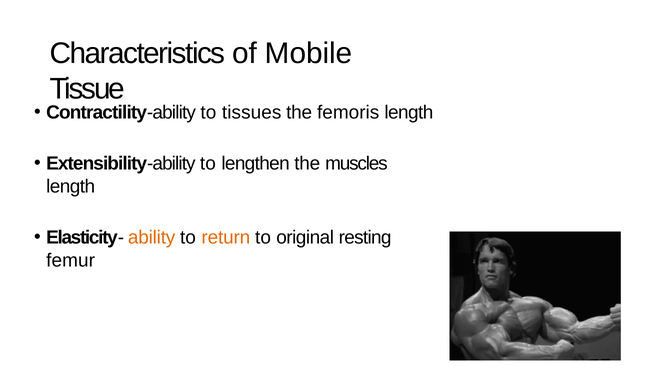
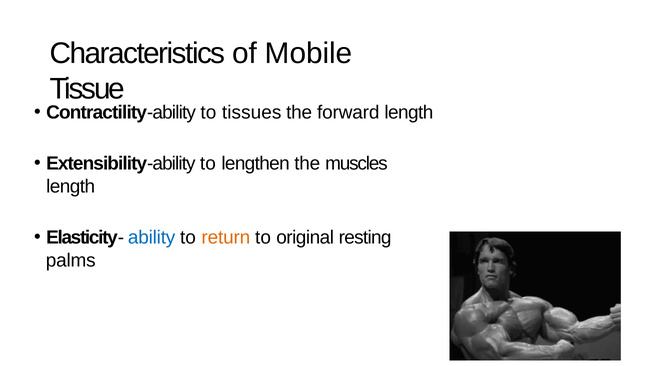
femoris: femoris -> forward (348, 112)
ability colour: orange -> blue (152, 237)
femur: femur -> palms (71, 260)
